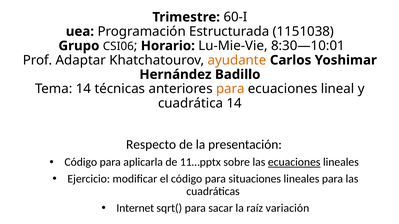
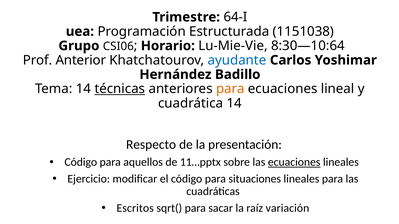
60-I: 60-I -> 64-I (236, 17)
8:30—10:01: 8:30—10:01 -> 8:30—10:64 (308, 46)
Adaptar: Adaptar -> Anterior (81, 60)
ayudante colour: orange -> blue (237, 60)
técnicas underline: none -> present (120, 89)
aplicarla: aplicarla -> aquellos (143, 162)
Internet: Internet -> Escritos (135, 208)
